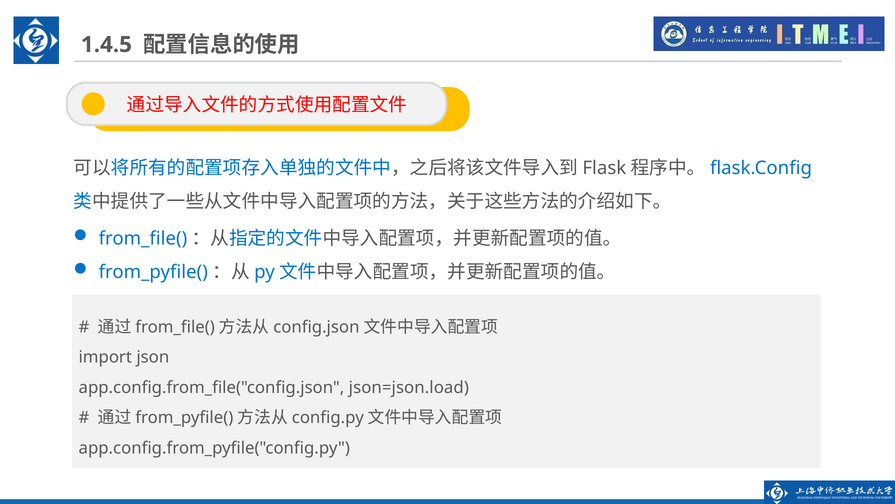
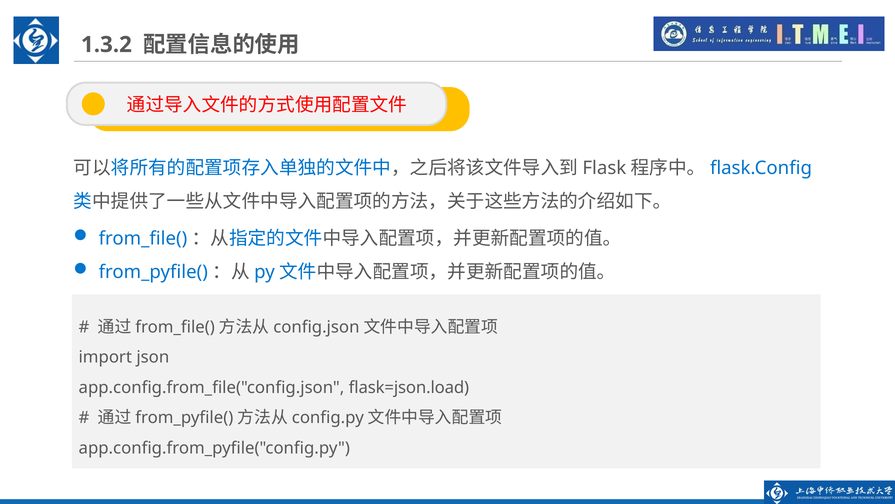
1.4.5: 1.4.5 -> 1.3.2 (106, 45)
json=json.load: json=json.load -> flask=json.load (409, 387)
